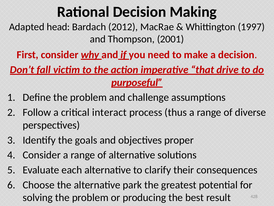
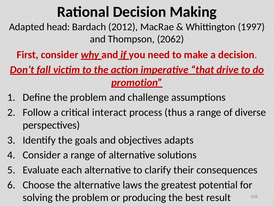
2001: 2001 -> 2062 (171, 39)
purposeful: purposeful -> promotion (137, 82)
proper: proper -> adapts (179, 140)
park: park -> laws (132, 184)
